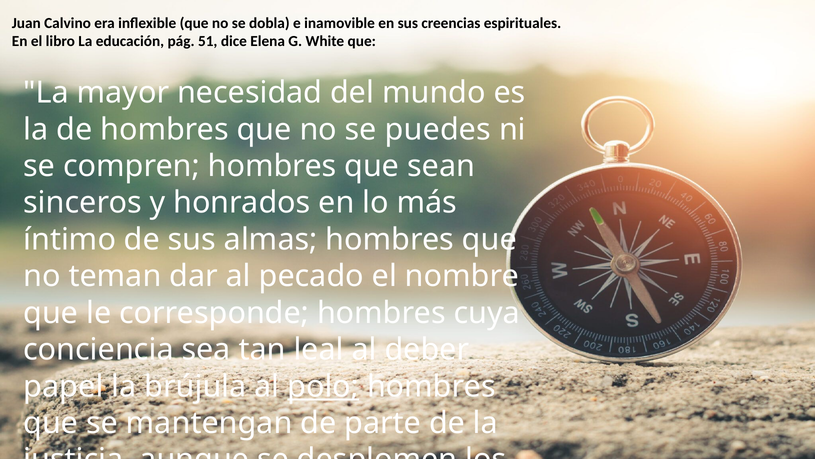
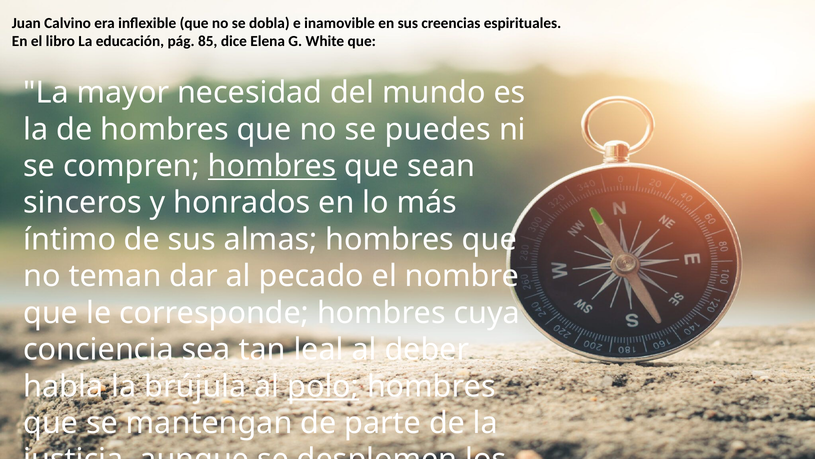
51: 51 -> 85 (208, 41)
hombres underline: none -> present (272, 166)
papel: papel -> habla (63, 386)
